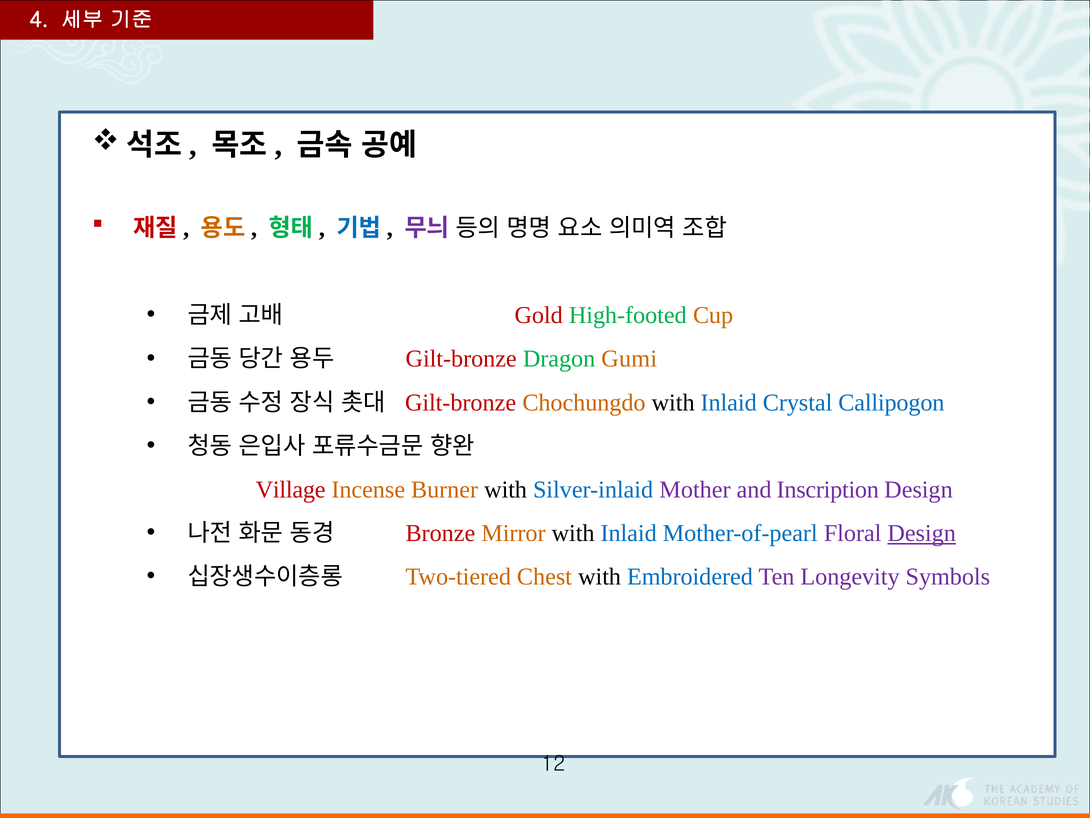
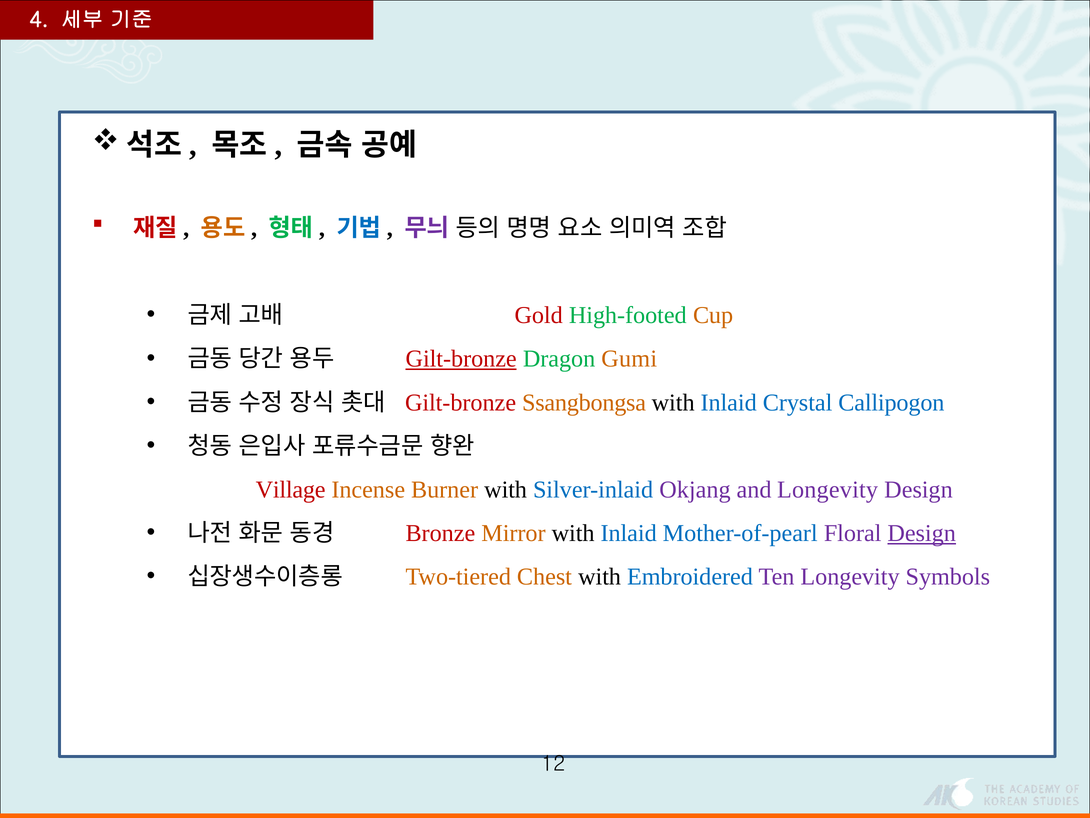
Gilt-bronze underline: none -> present (461, 359)
Chochungdo: Chochungdo -> Ssangbongsa (584, 402)
Mother: Mother -> Okjang (695, 489)
and Inscription: Inscription -> Longevity (828, 489)
